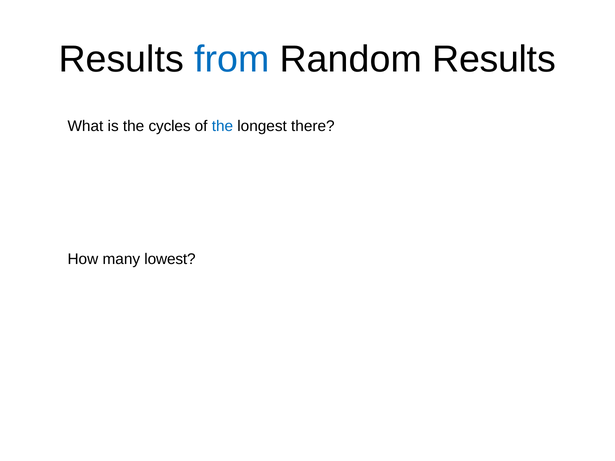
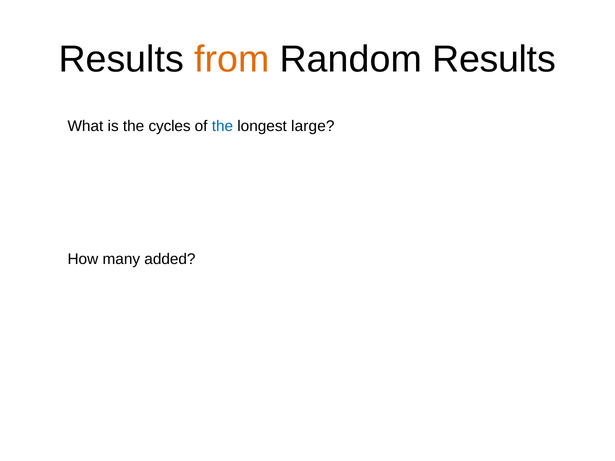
from colour: blue -> orange (232, 60)
there: there -> large (313, 126)
lowest: lowest -> added (170, 259)
